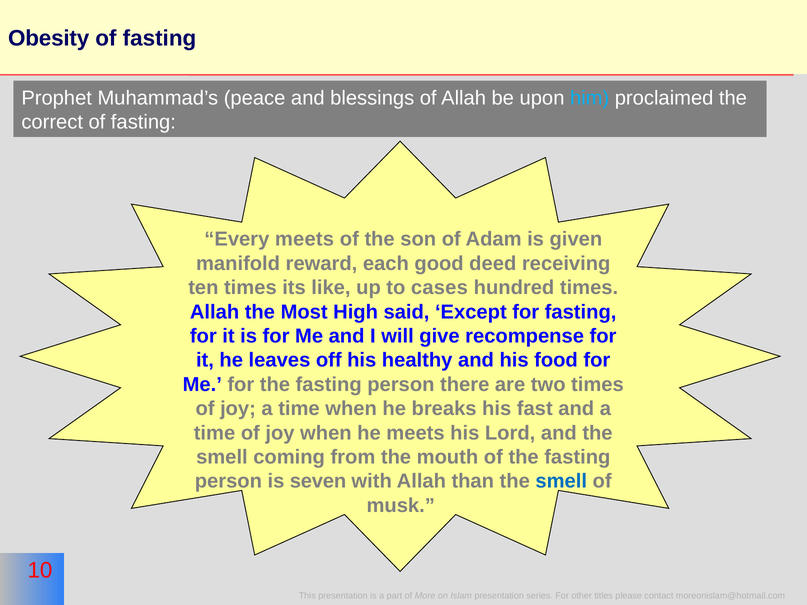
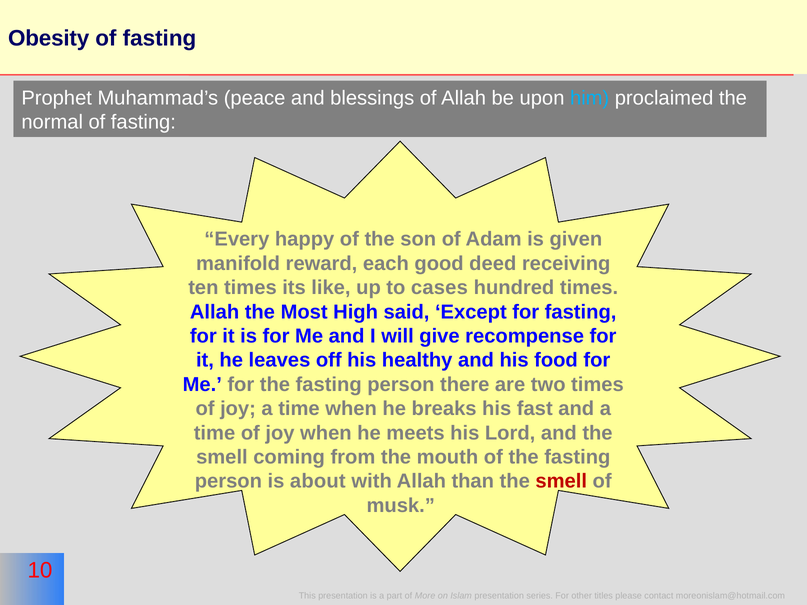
correct: correct -> normal (52, 122)
Every meets: meets -> happy (305, 239)
seven: seven -> about (318, 481)
smell colour: blue -> red (561, 481)
